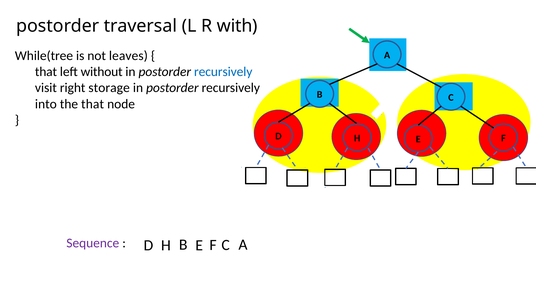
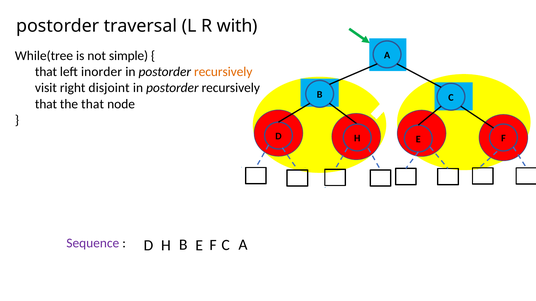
leaves: leaves -> simple (129, 56)
without: without -> inorder (102, 72)
recursively colour: blue -> orange (223, 72)
storage: storage -> disjoint (109, 88)
into: into -> that (46, 104)
